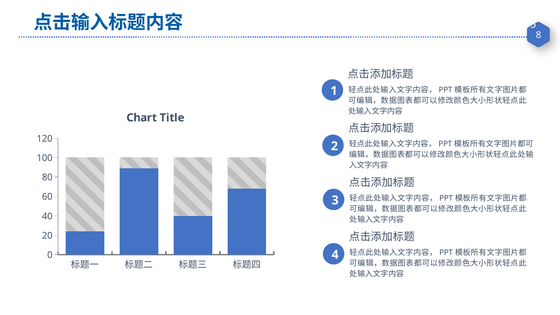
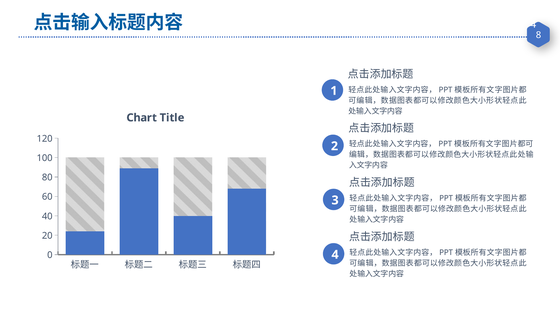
5: 5 -> 4 (533, 24)
